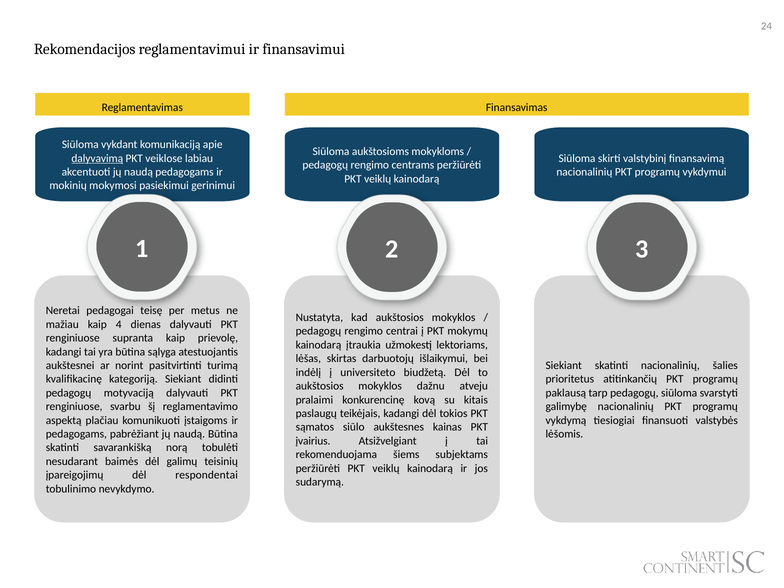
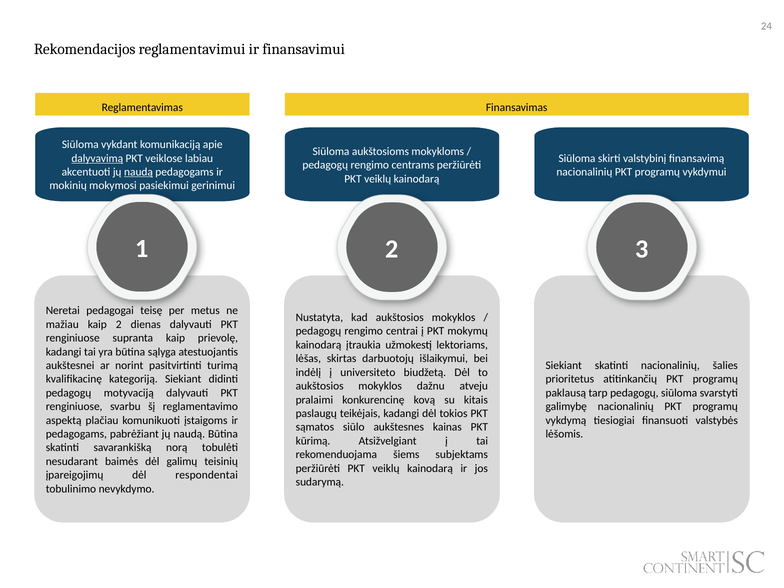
naudą underline: none -> present (138, 172)
kaip 4: 4 -> 2 (119, 324)
įvairius: įvairius -> kūrimą (313, 441)
